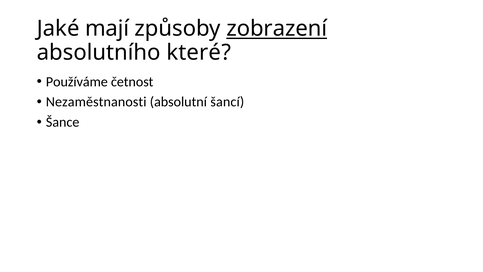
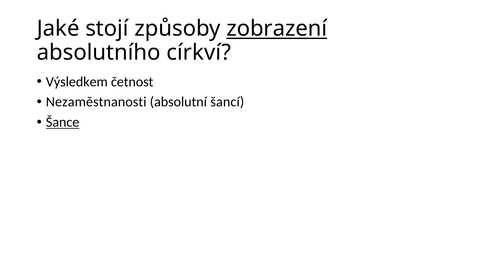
mají: mají -> stojí (107, 29)
které: které -> církví (199, 53)
Používáme: Používáme -> Výsledkem (77, 82)
Šance underline: none -> present (63, 122)
